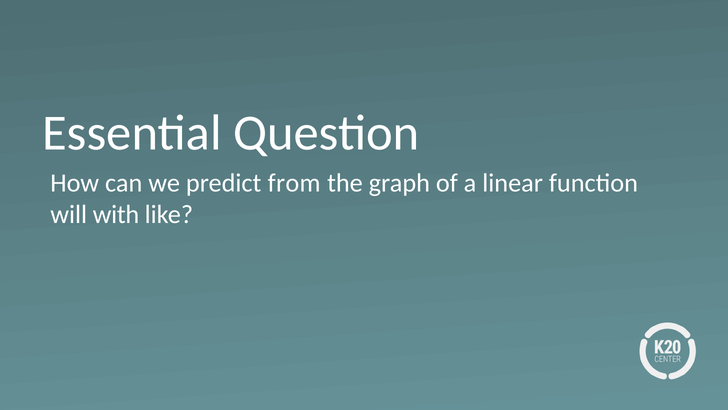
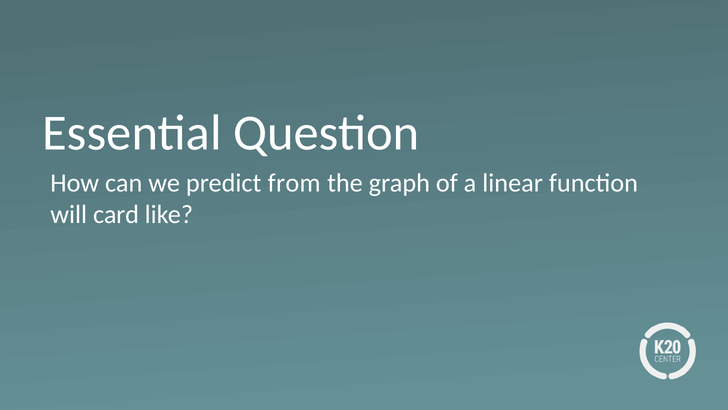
with: with -> card (116, 214)
